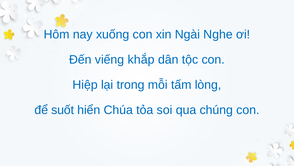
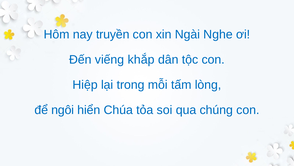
xuống: xuống -> truyền (113, 34)
suốt: suốt -> ngôi (63, 110)
